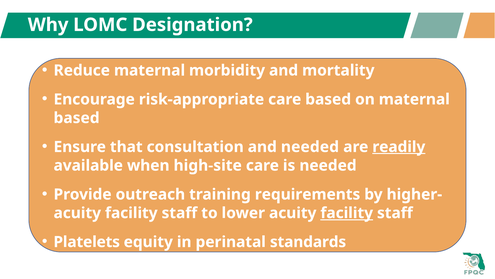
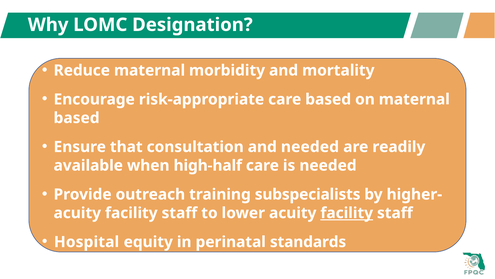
readily underline: present -> none (399, 147)
high-site: high-site -> high-half (208, 165)
requirements: requirements -> subspecialists (308, 194)
Platelets: Platelets -> Hospital (87, 241)
